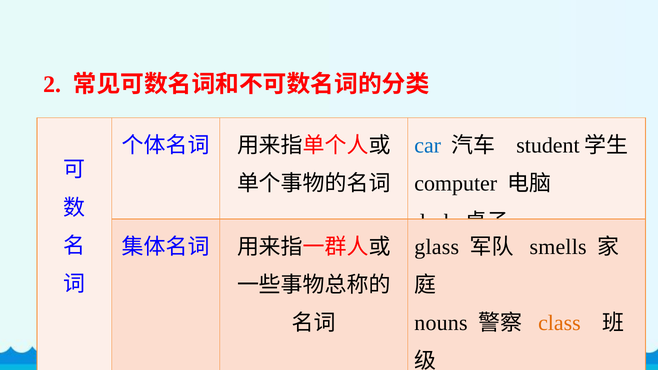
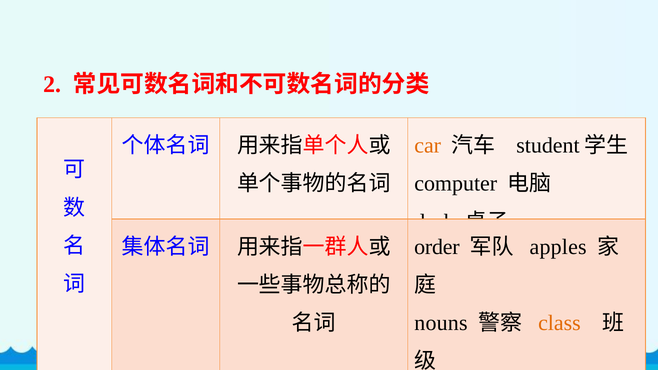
car colour: blue -> orange (428, 146)
glass: glass -> order (437, 247)
smells: smells -> apples (558, 247)
